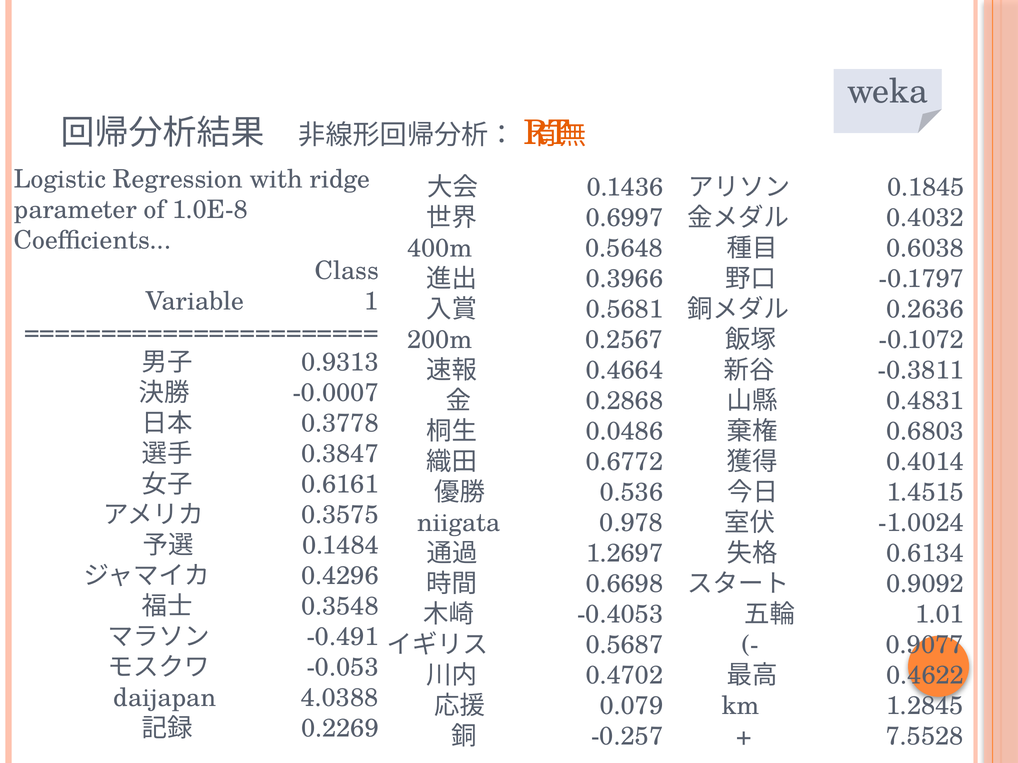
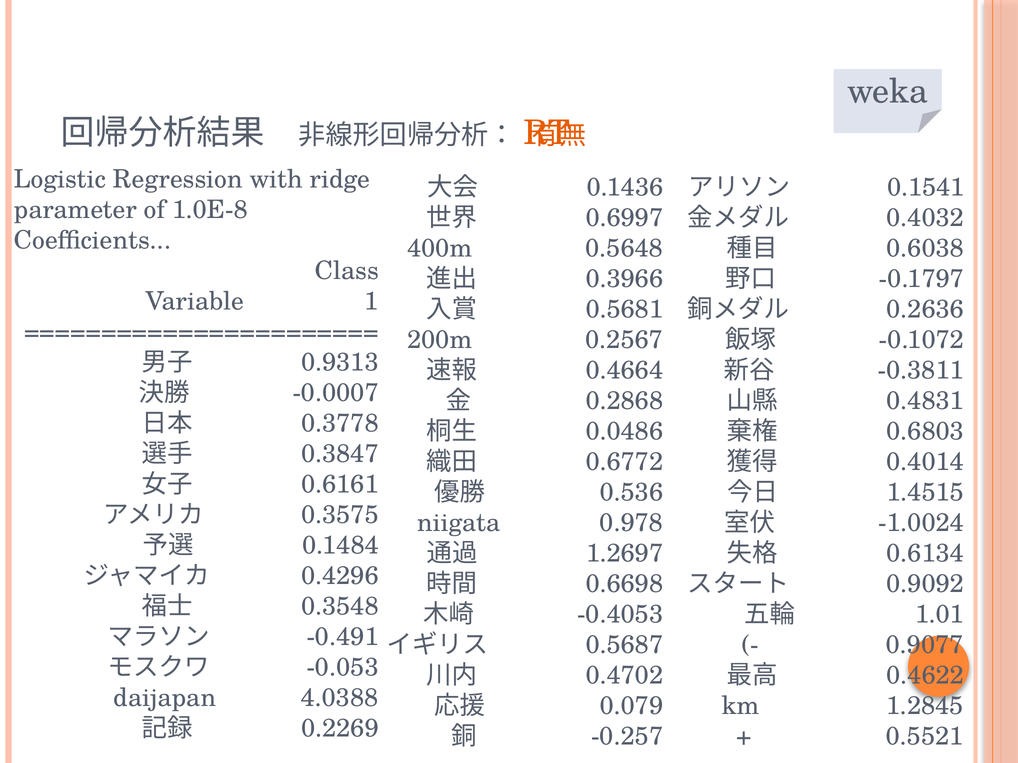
0.1845: 0.1845 -> 0.1541 (926, 187)
7.5528: 7.5528 -> 0.5521 (925, 737)
